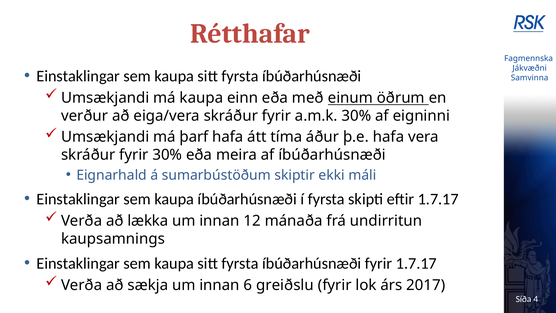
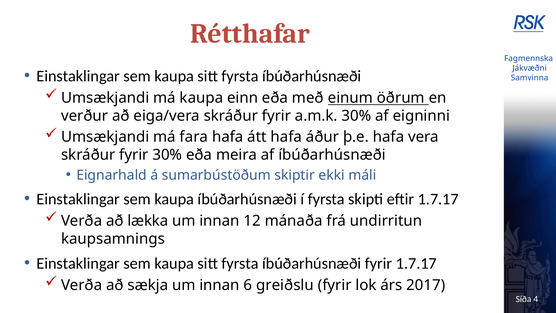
þarf: þarf -> fara (194, 137)
átt tíma: tíma -> hafa (286, 137)
